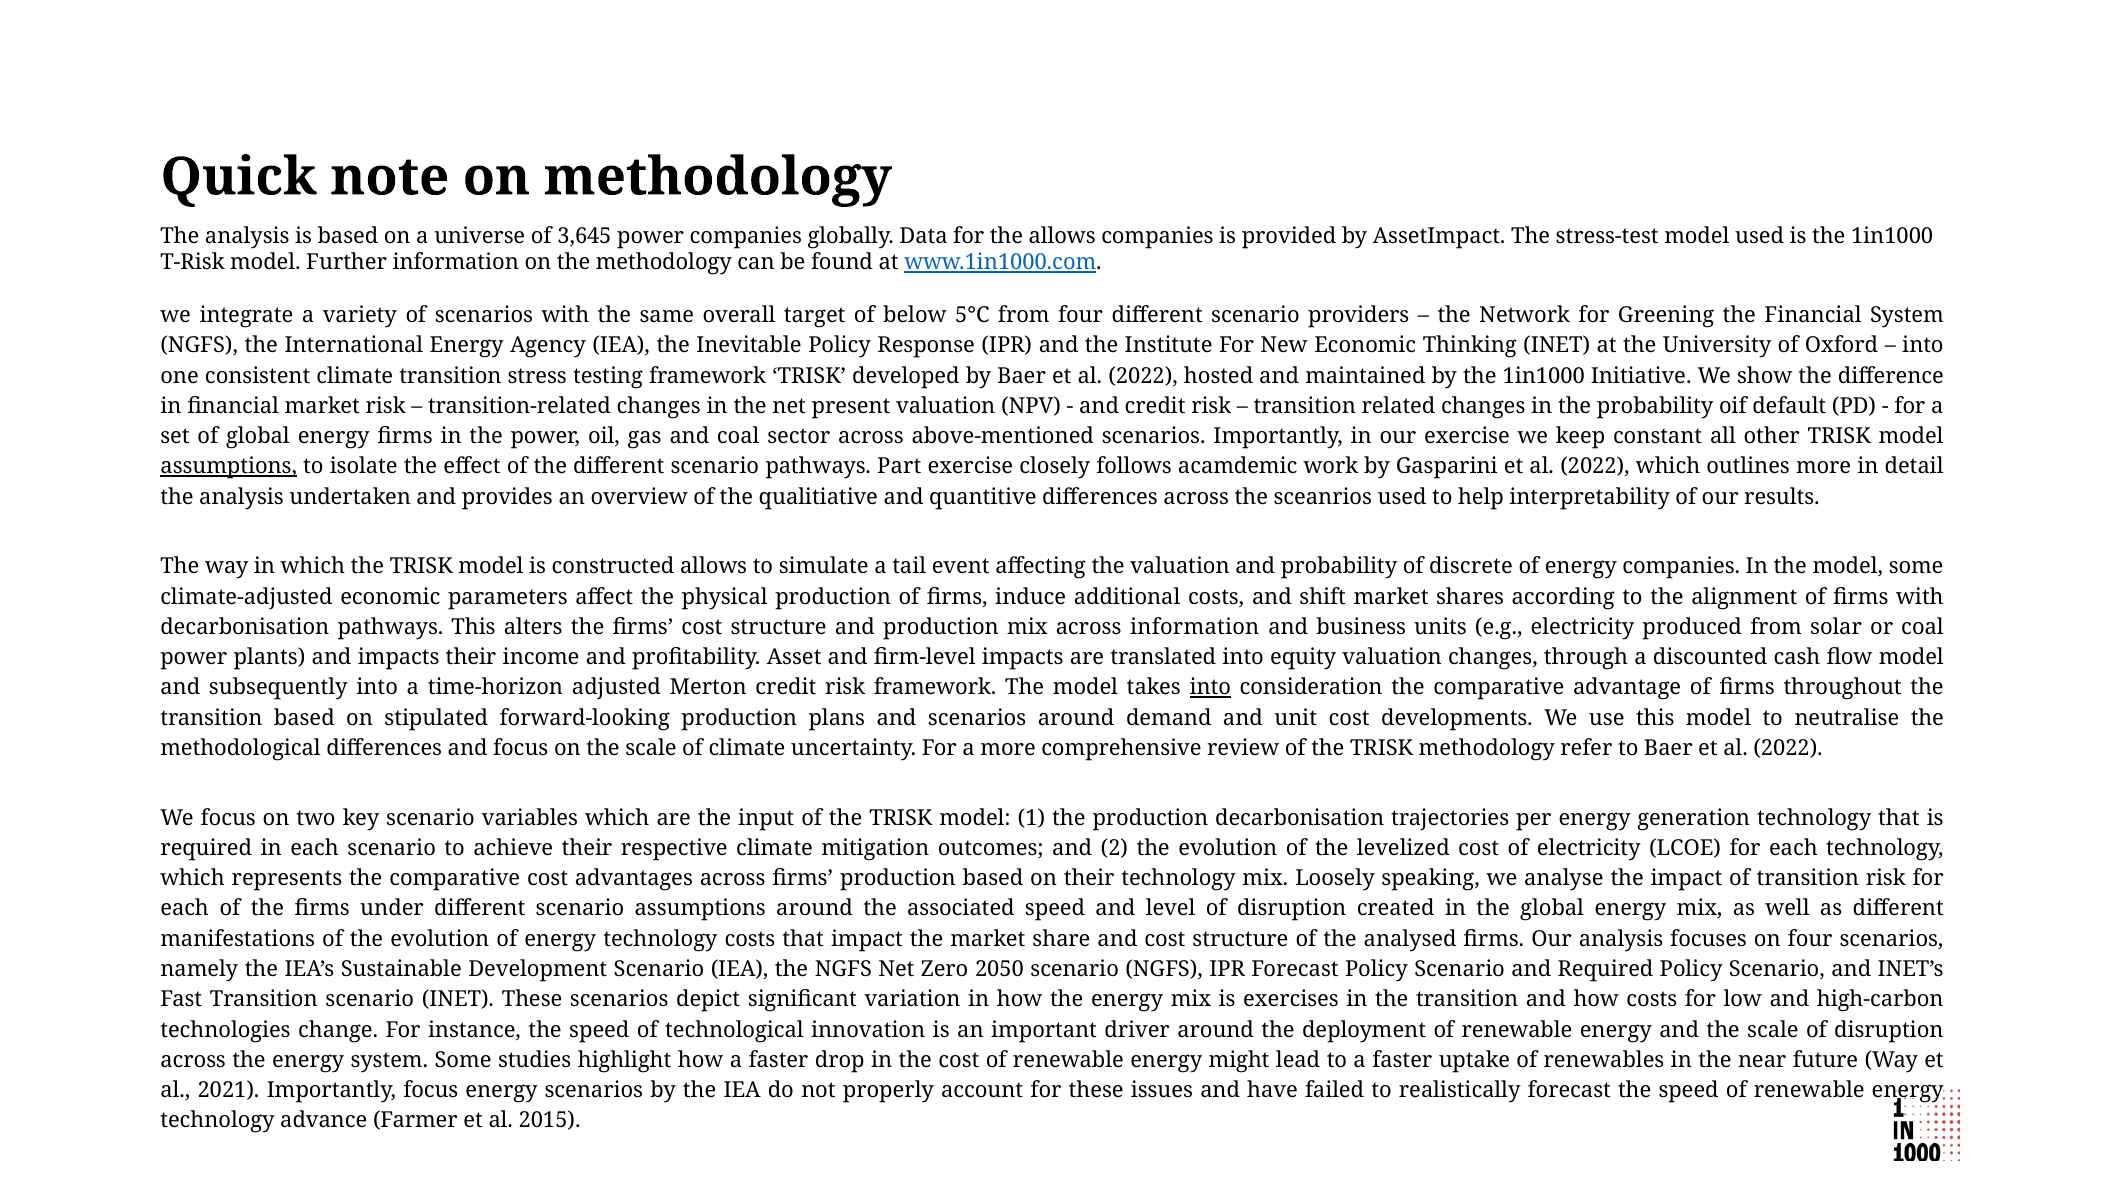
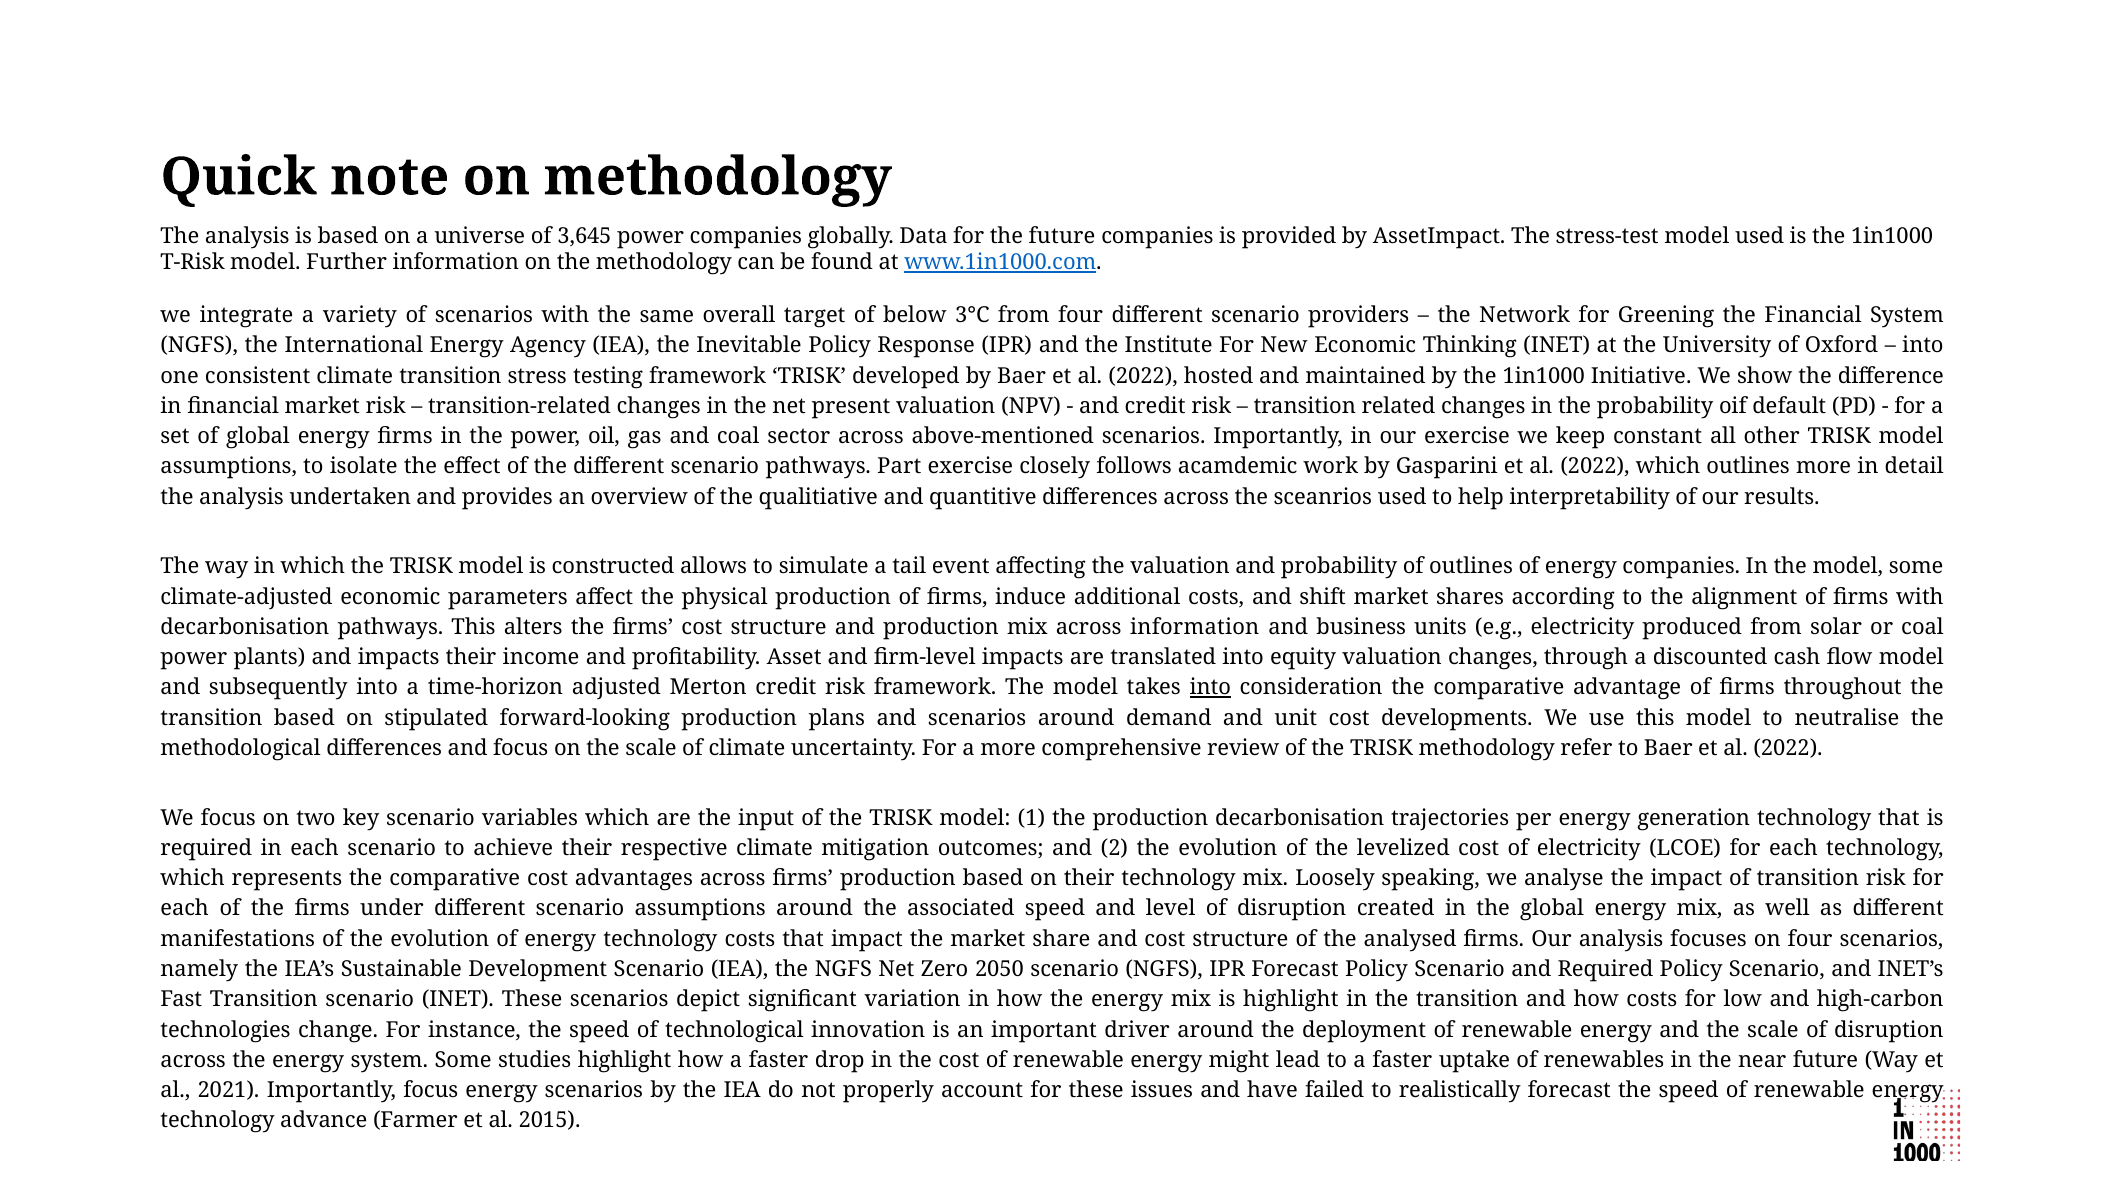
the allows: allows -> future (1062, 236)
5°C: 5°C -> 3°C (972, 315)
assumptions underline: present -> none (229, 467)
of discrete: discrete -> outlines (1471, 567)
is exercises: exercises -> highlight (1291, 1000)
